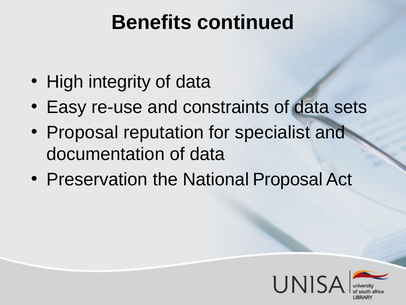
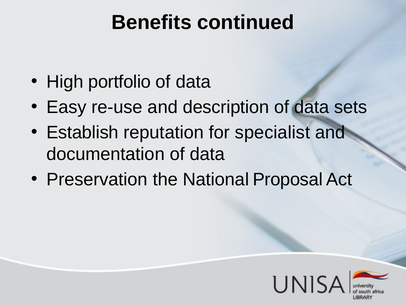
integrity: integrity -> portfolio (120, 82)
constraints: constraints -> description (226, 107)
Proposal: Proposal -> Establish (82, 132)
